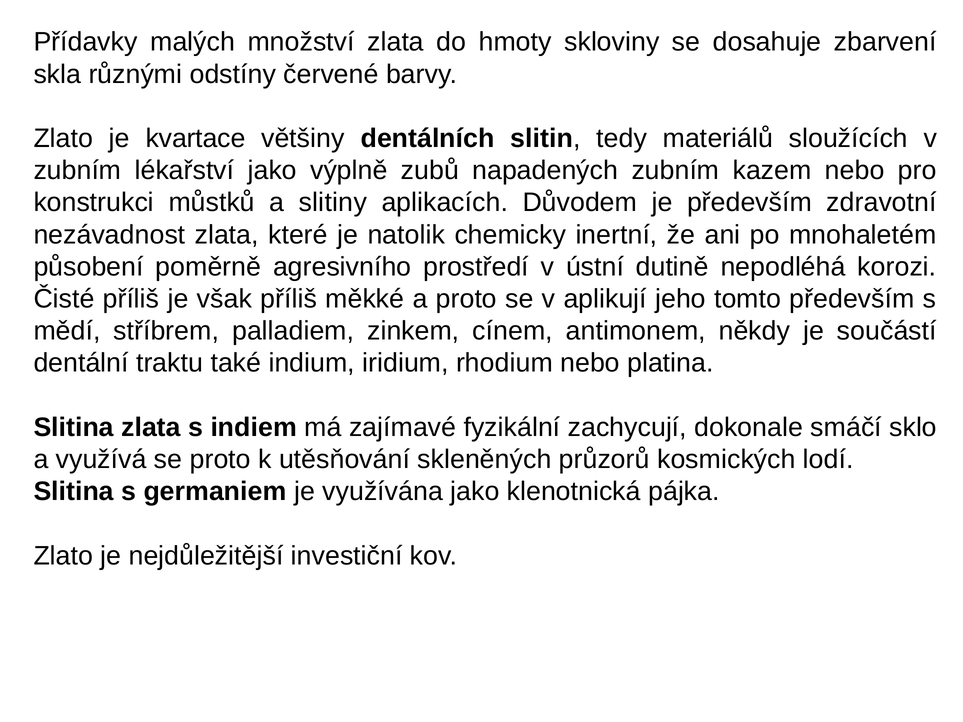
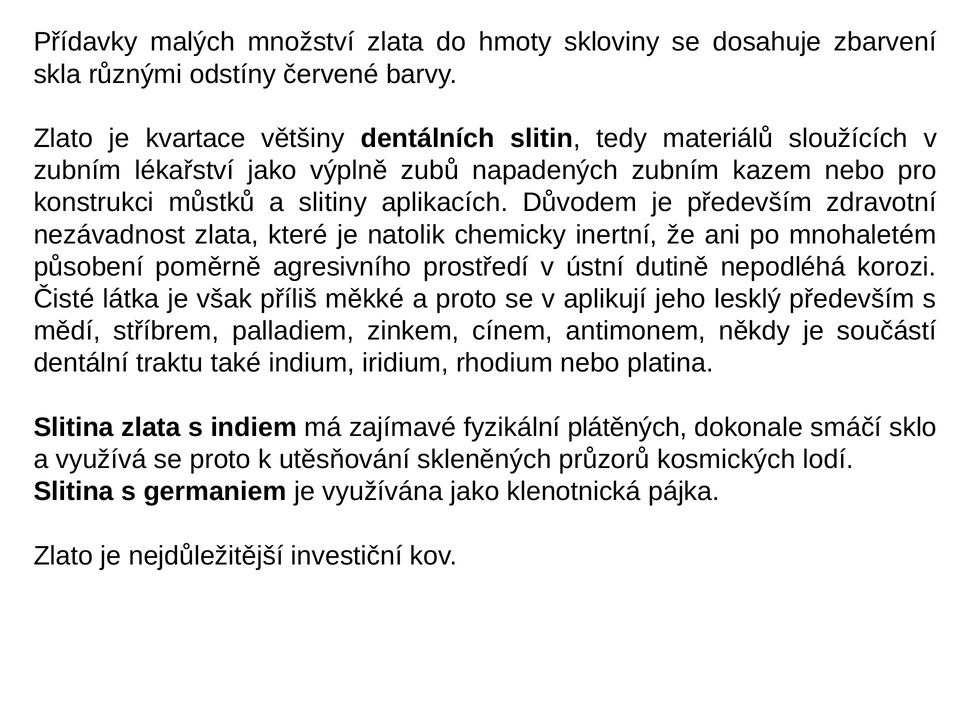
Čisté příliš: příliš -> látka (131, 299)
tomto: tomto -> lesklý (748, 299)
zachycují: zachycují -> plátěných (627, 427)
